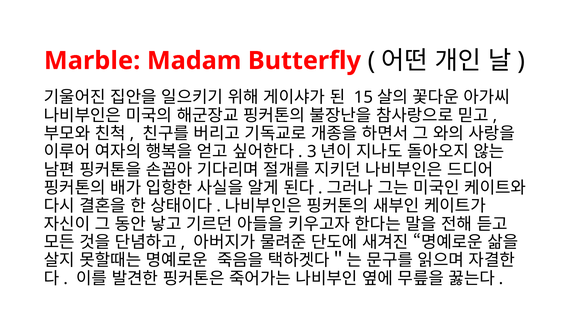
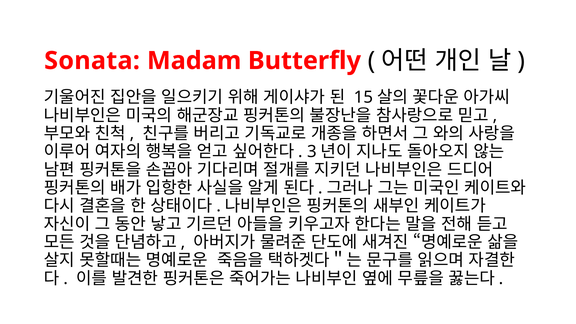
Marble: Marble -> Sonata (92, 61)
